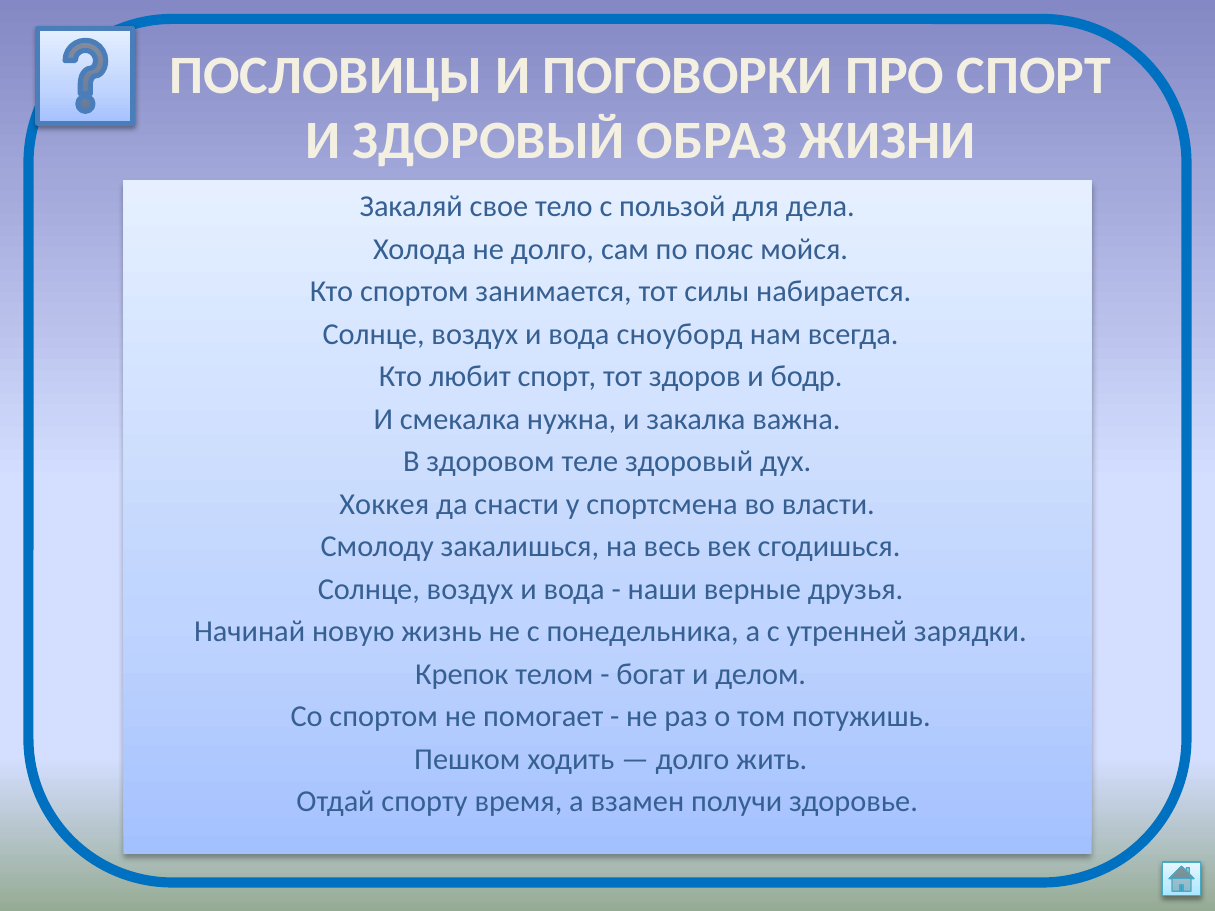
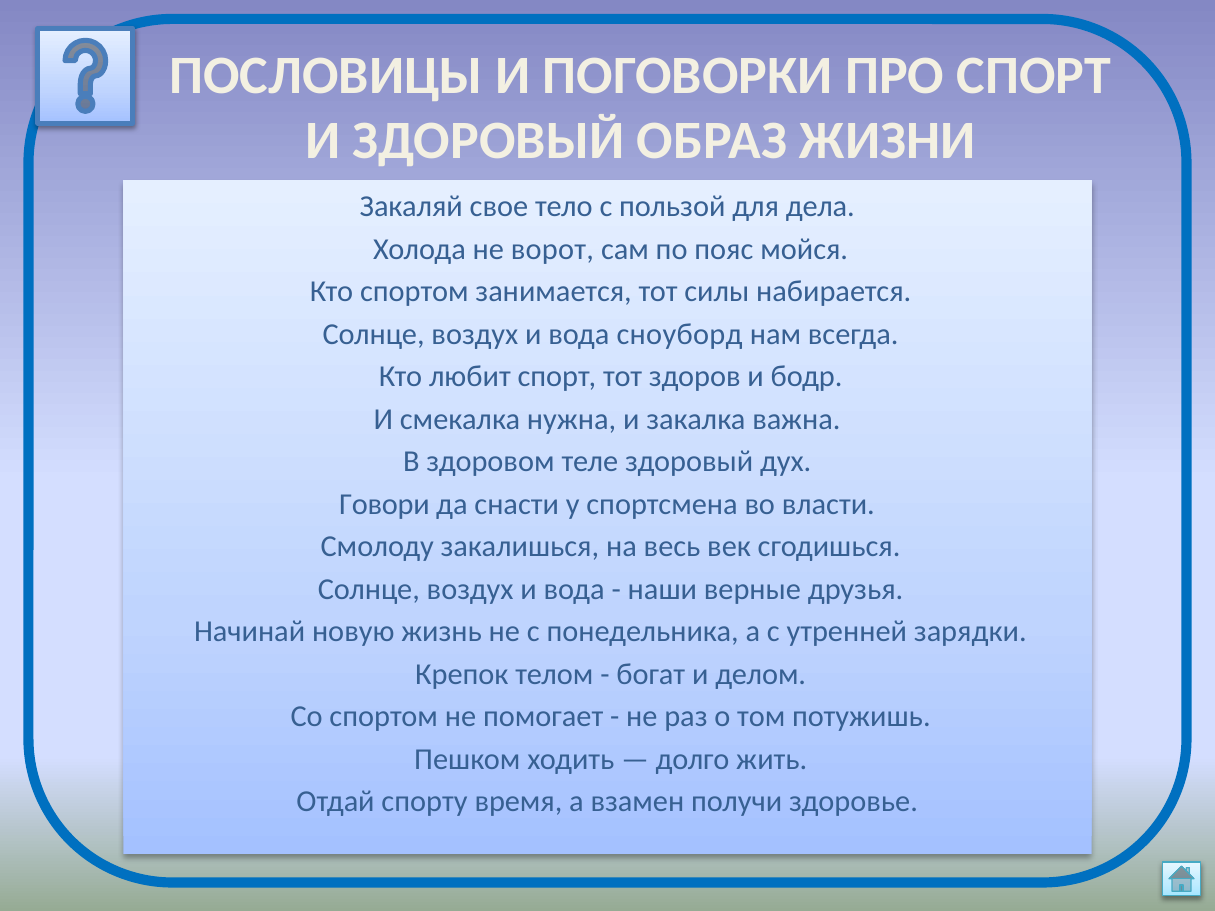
не долго: долго -> ворот (552, 249)
Хоккея: Хоккея -> Говори (384, 504)
